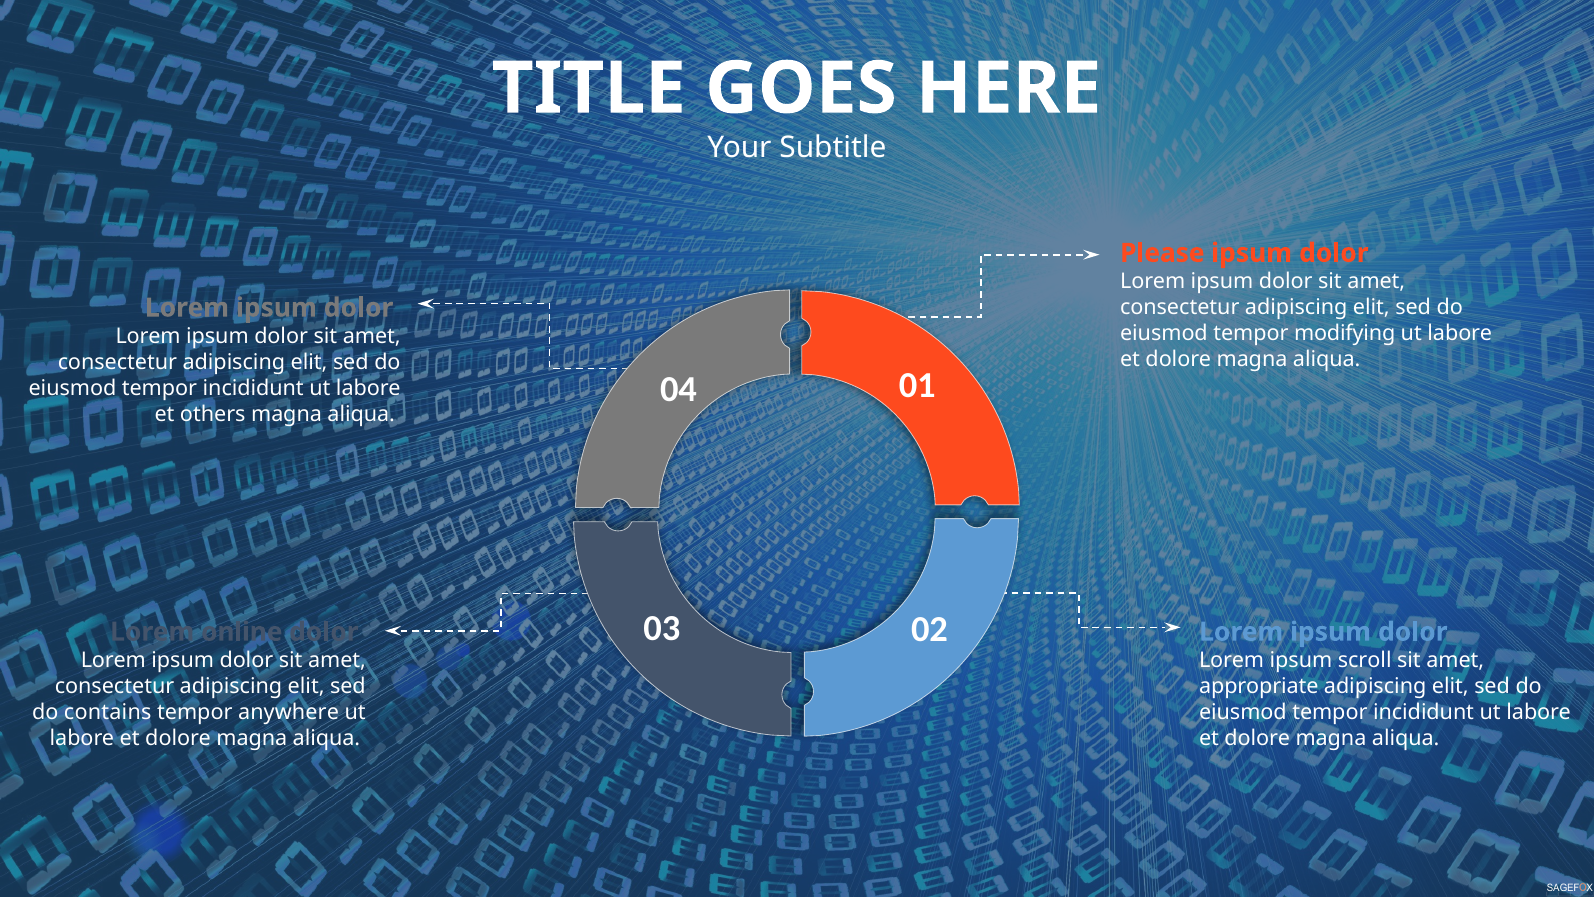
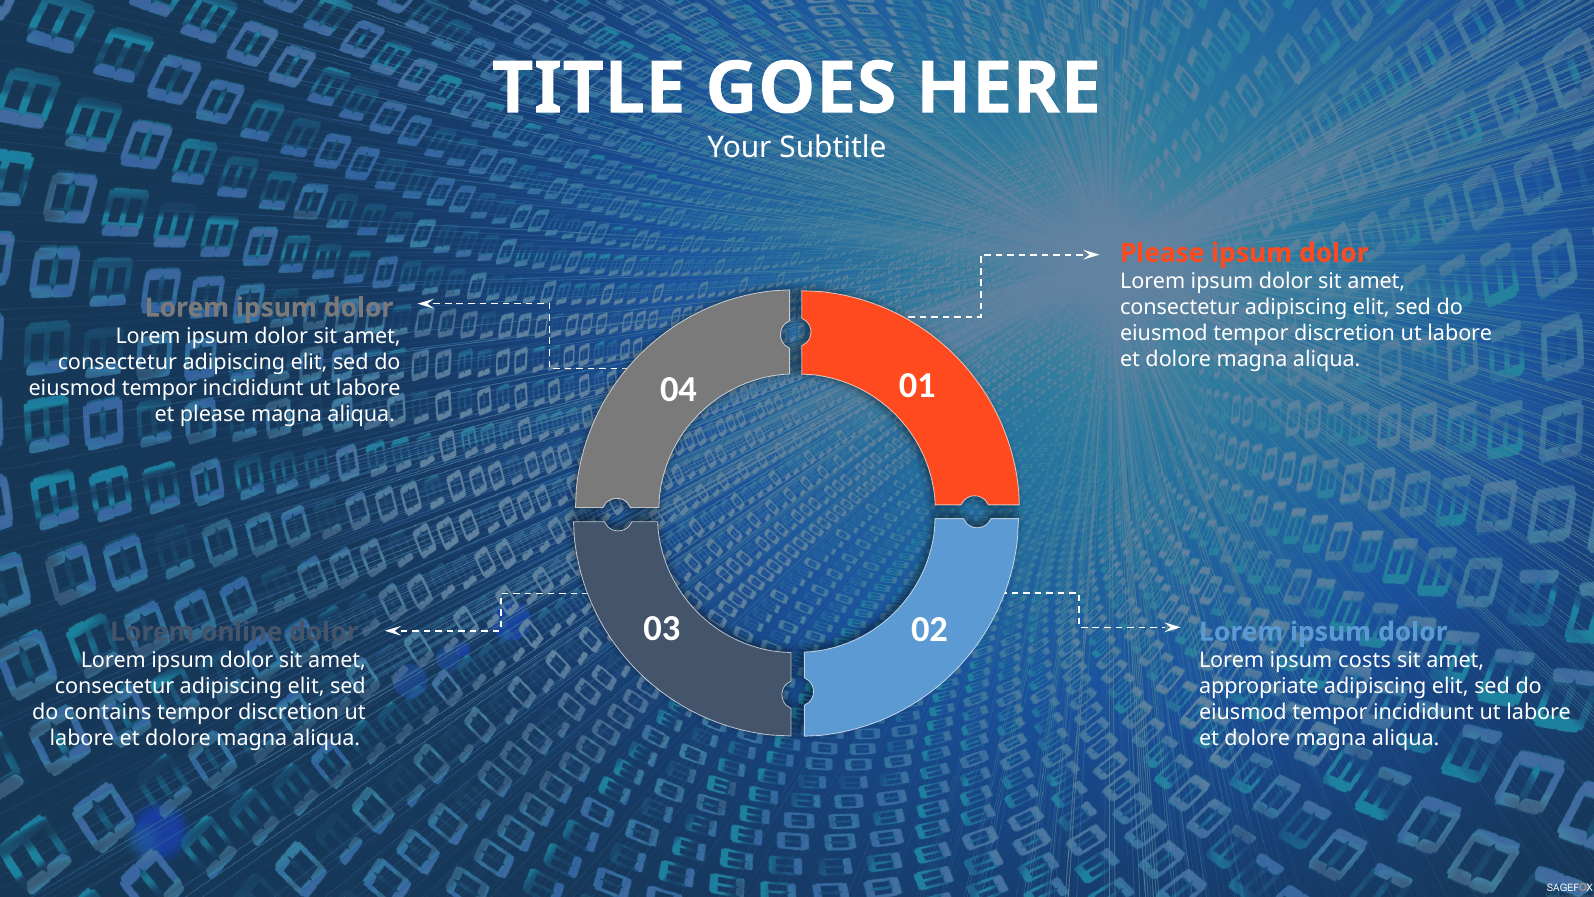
eiusmod tempor modifying: modifying -> discretion (1345, 333)
et others: others -> please (213, 414)
scroll: scroll -> costs (1365, 660)
anywhere: anywhere -> discretion (289, 712)
